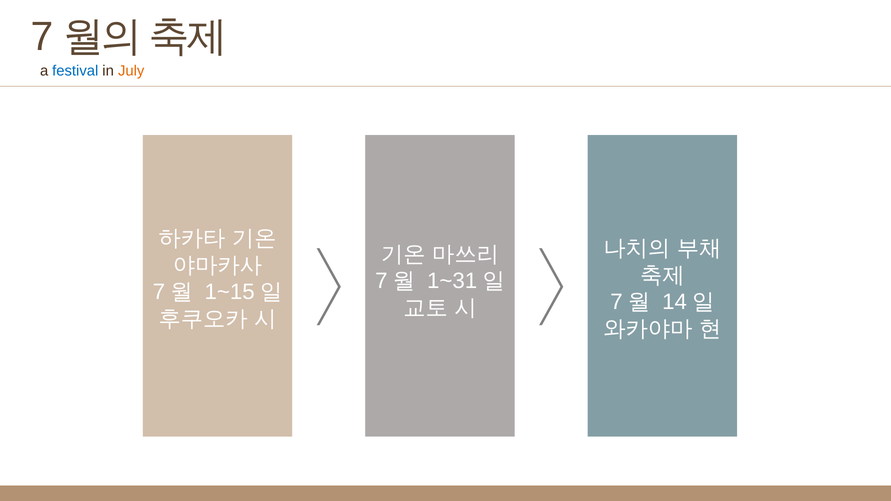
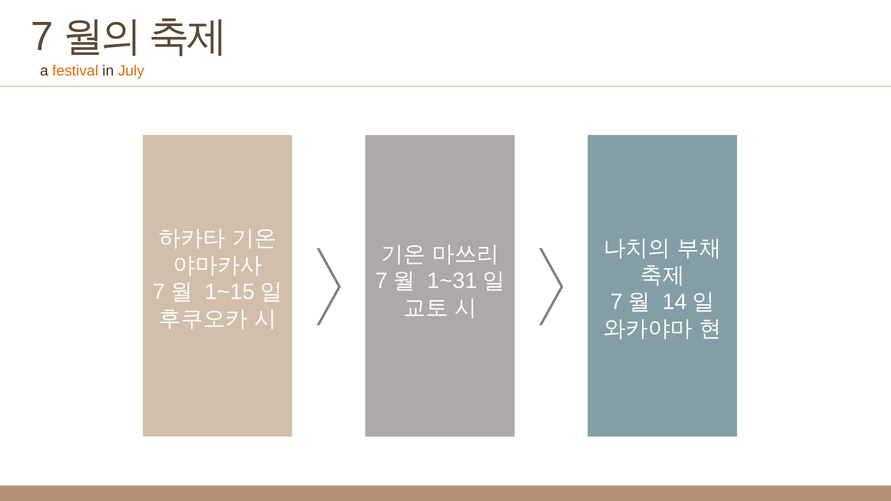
festival colour: blue -> orange (75, 71)
